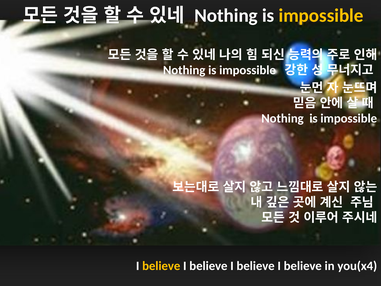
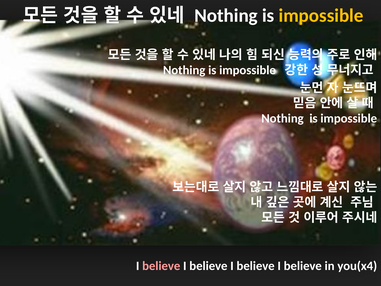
believe colour: yellow -> pink (161, 266)
